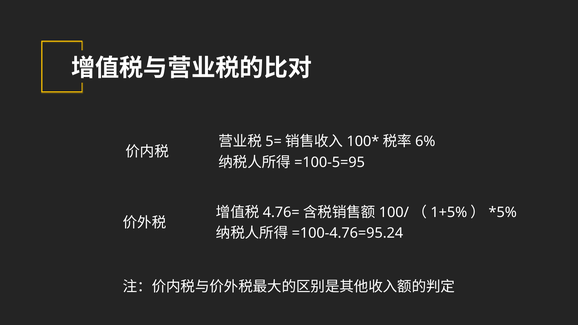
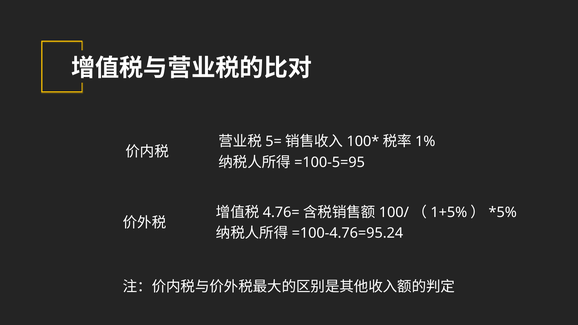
6%: 6% -> 1% (425, 141)
